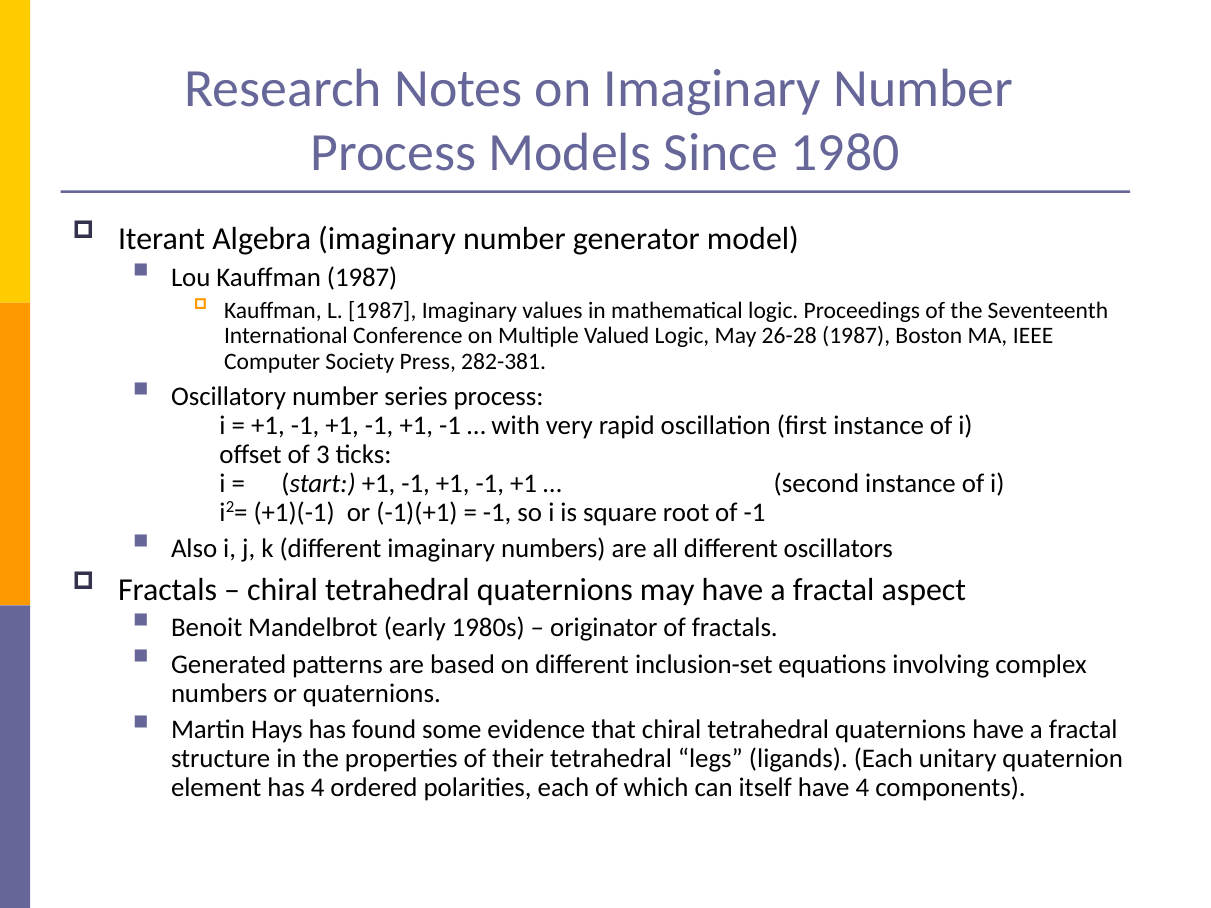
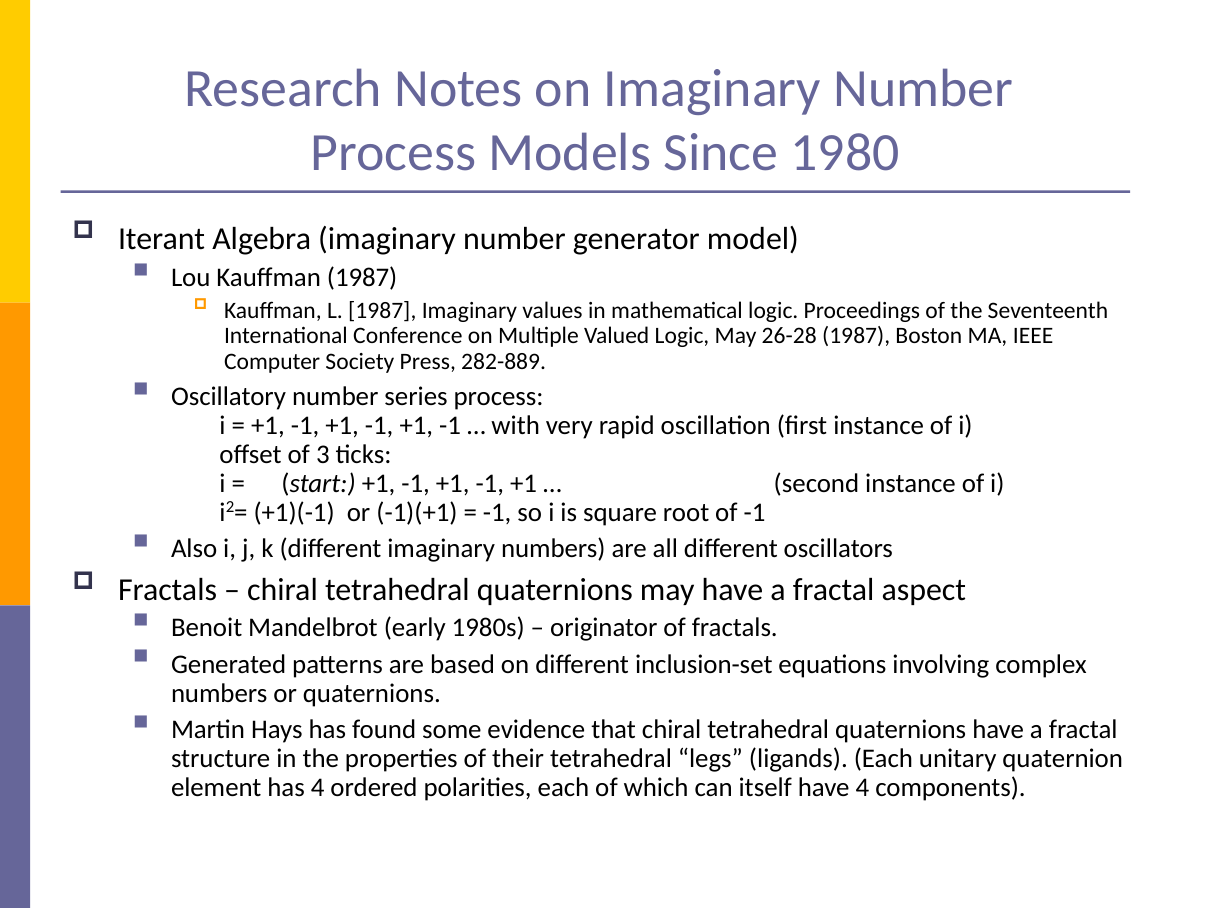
282-381: 282-381 -> 282-889 (504, 361)
